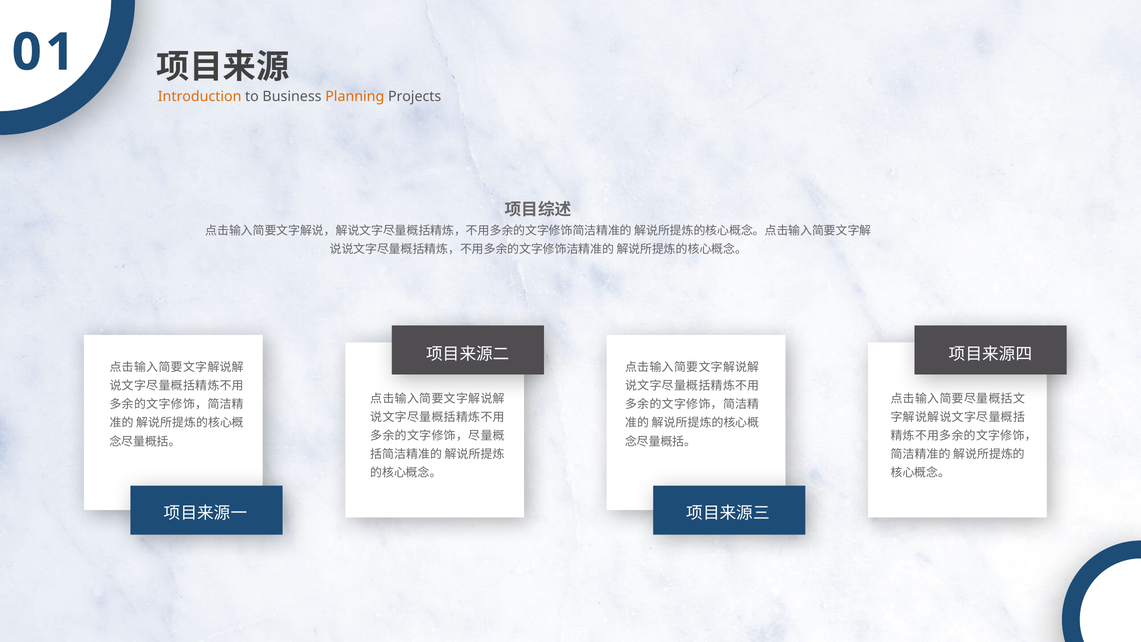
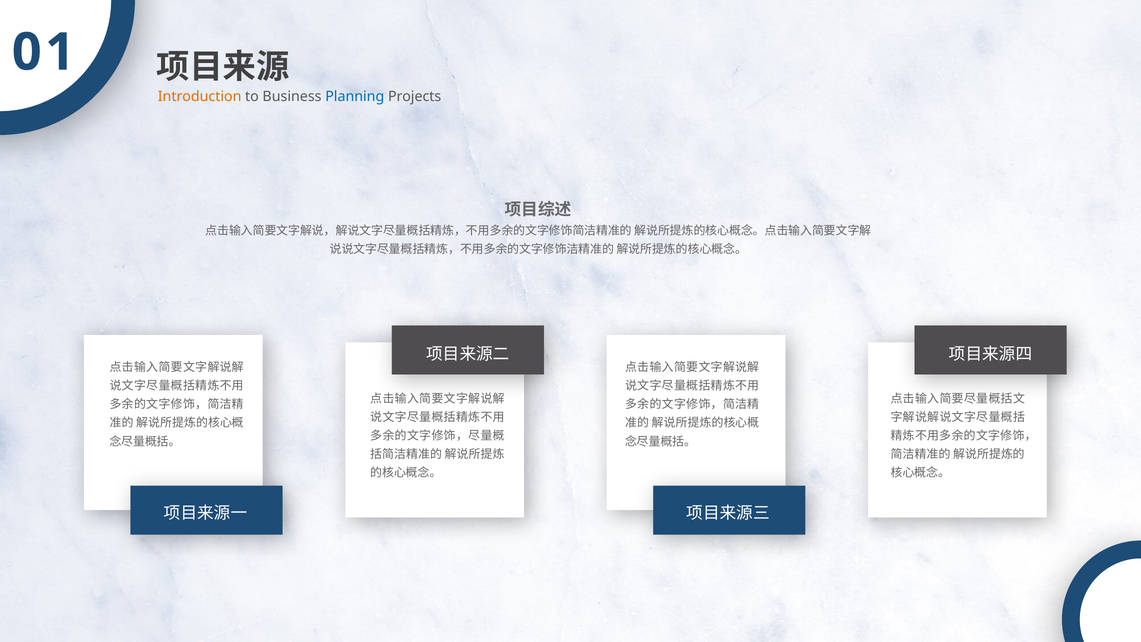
Planning colour: orange -> blue (355, 96)
